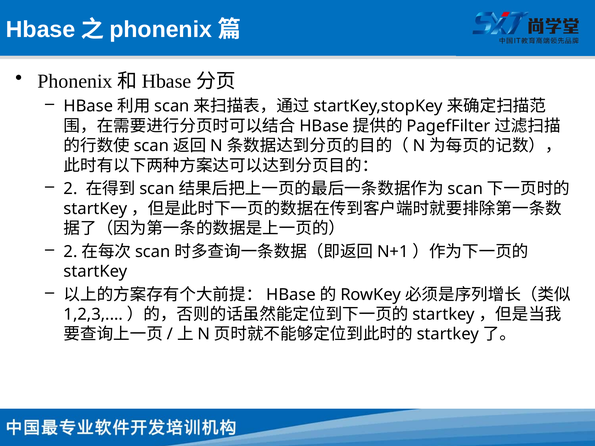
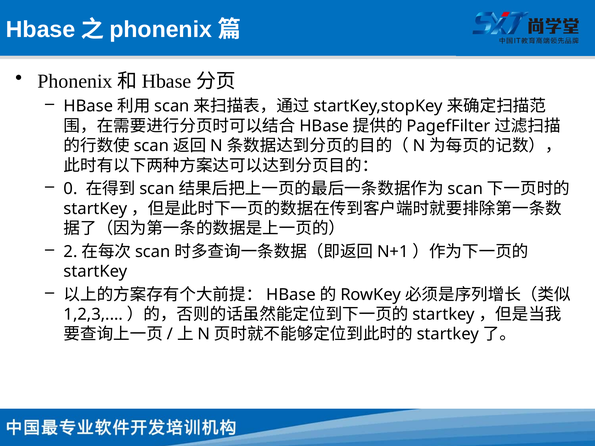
2: 2 -> 0 (71, 189)
